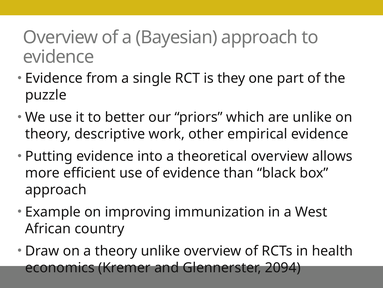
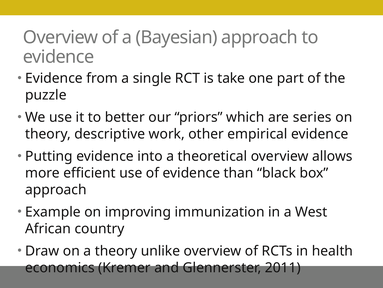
they: they -> take (231, 78)
are unlike: unlike -> series (312, 117)
2094: 2094 -> 2011 (283, 267)
